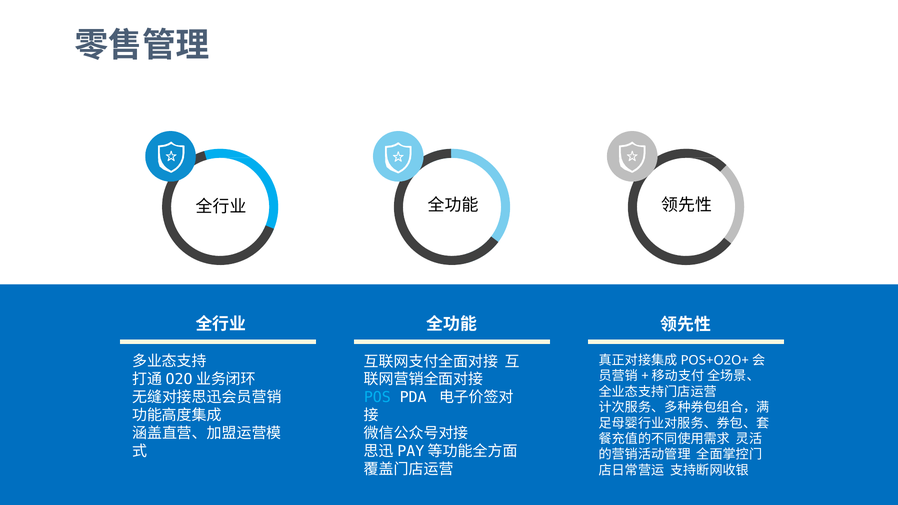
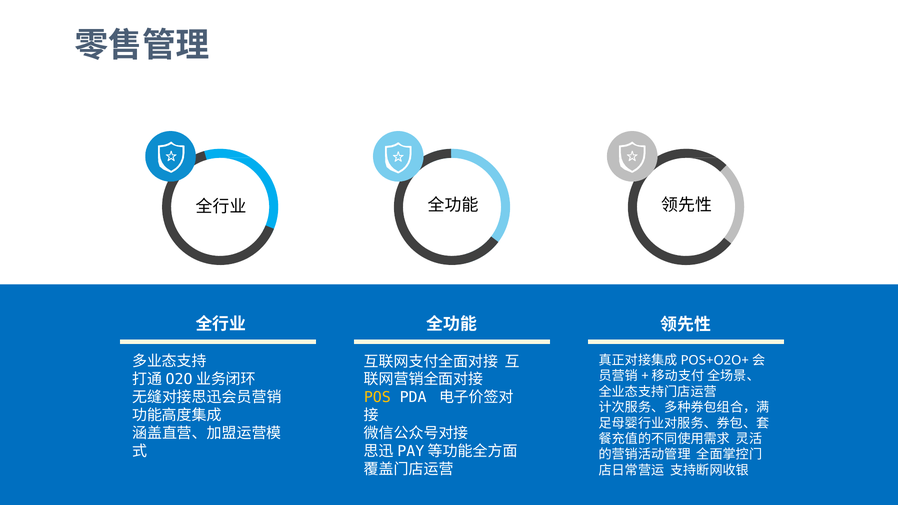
POS colour: light blue -> yellow (377, 398)
